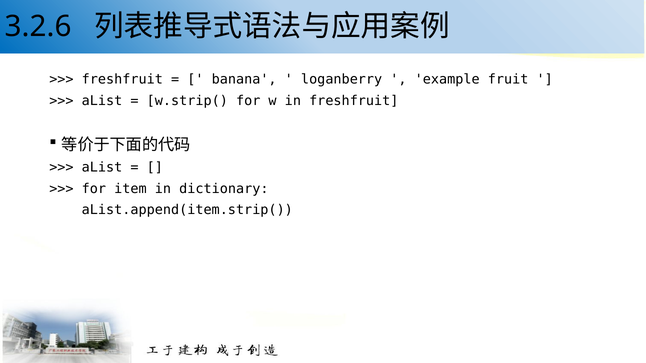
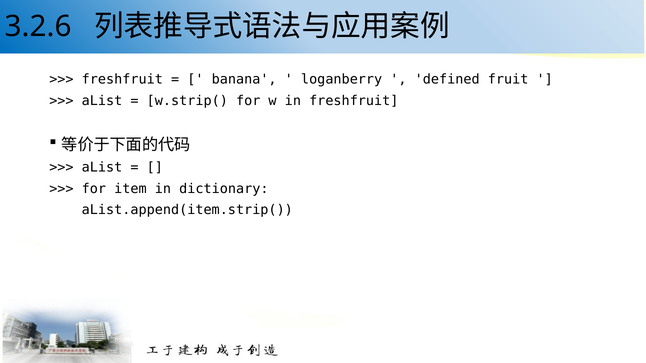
example: example -> defined (447, 80)
